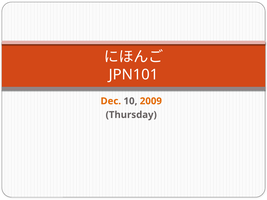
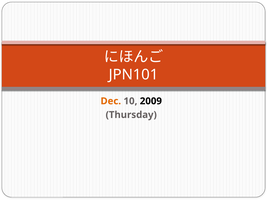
2009 colour: orange -> black (151, 101)
